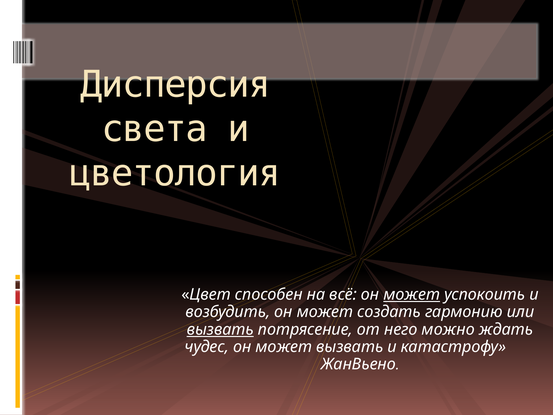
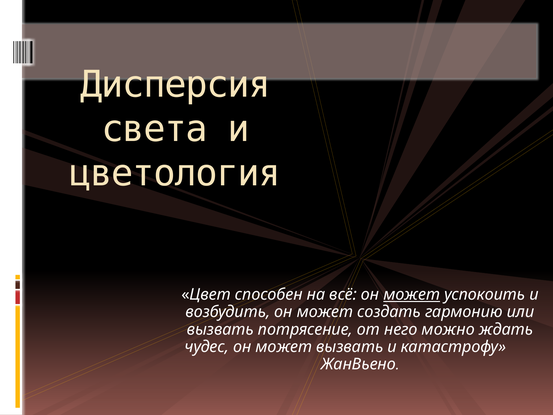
вызвать underline: present -> none (220, 329)
